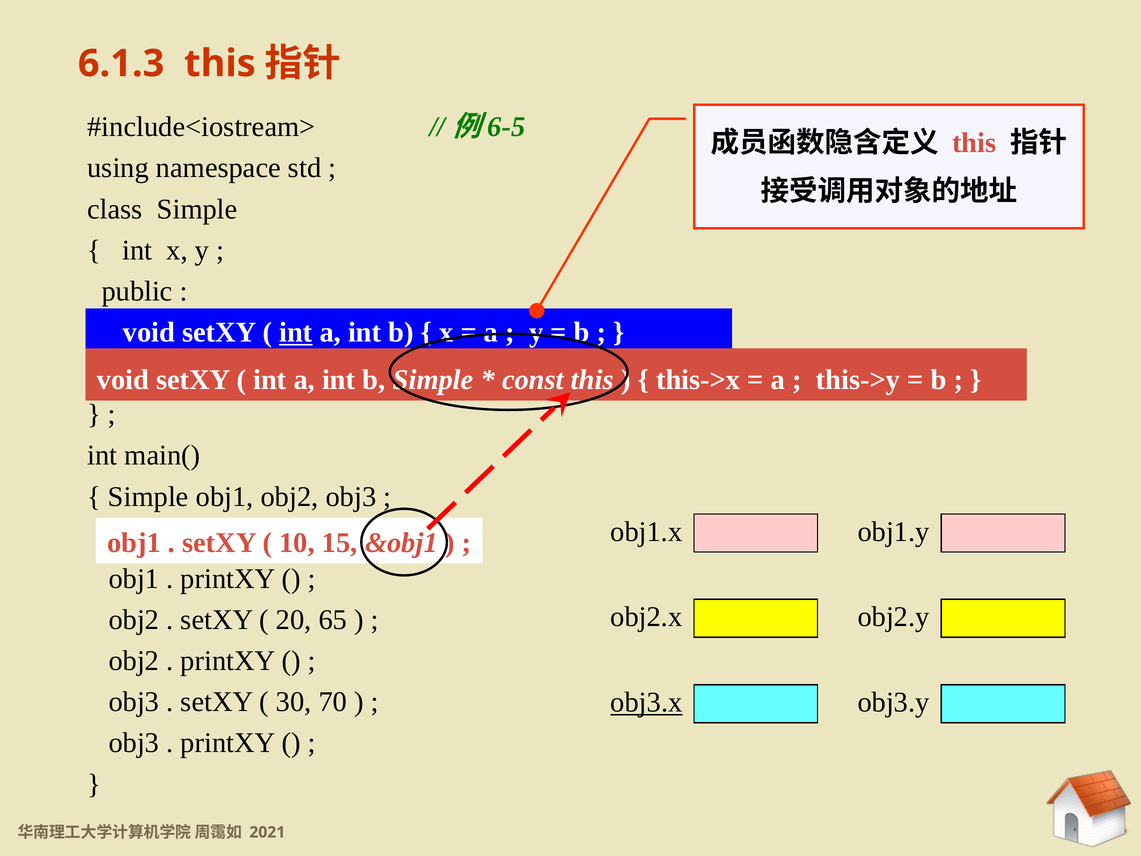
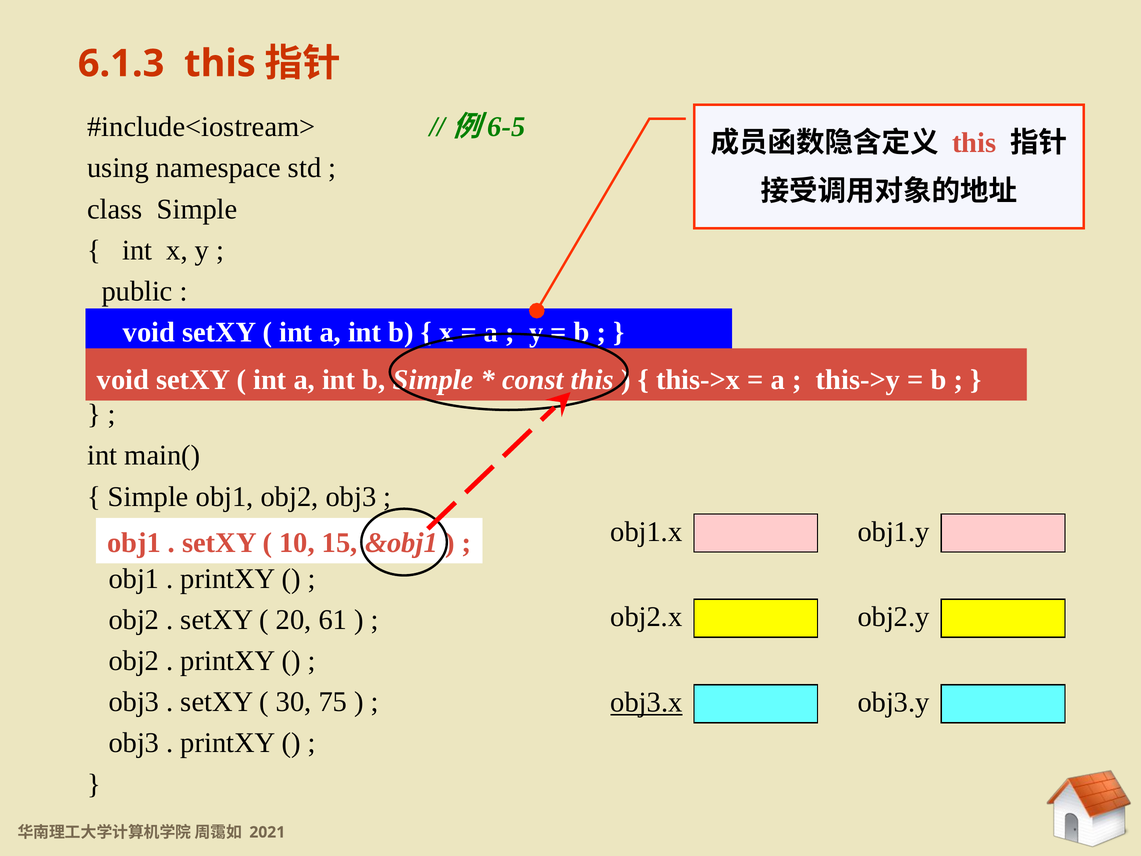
int underline: present -> none (296, 332)
65: 65 -> 61 (333, 620)
70: 70 -> 75 (333, 702)
